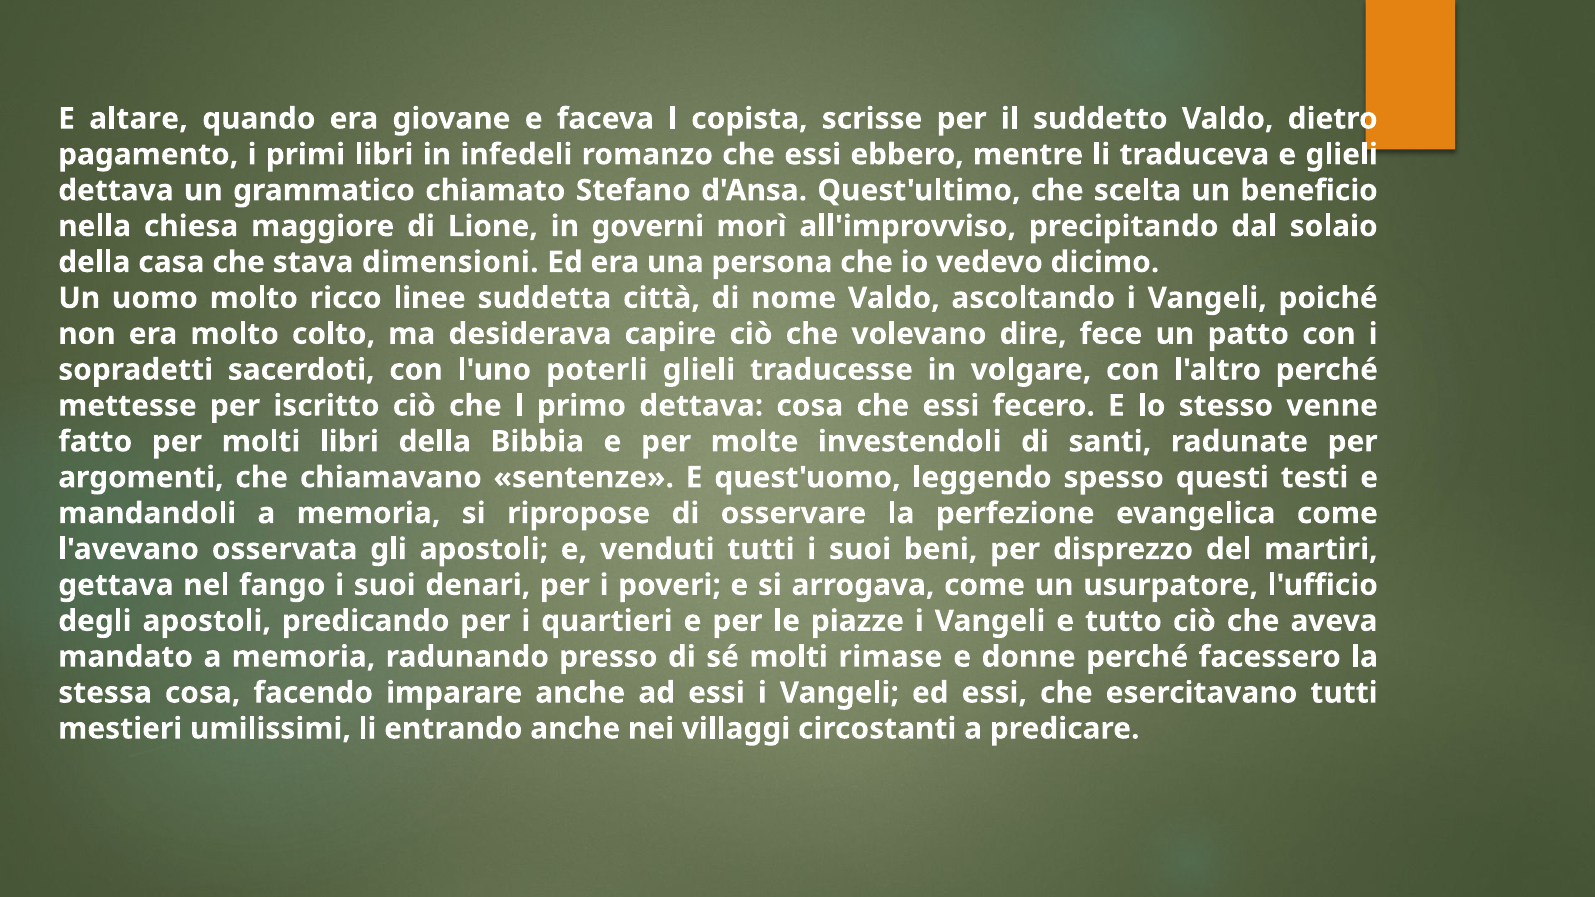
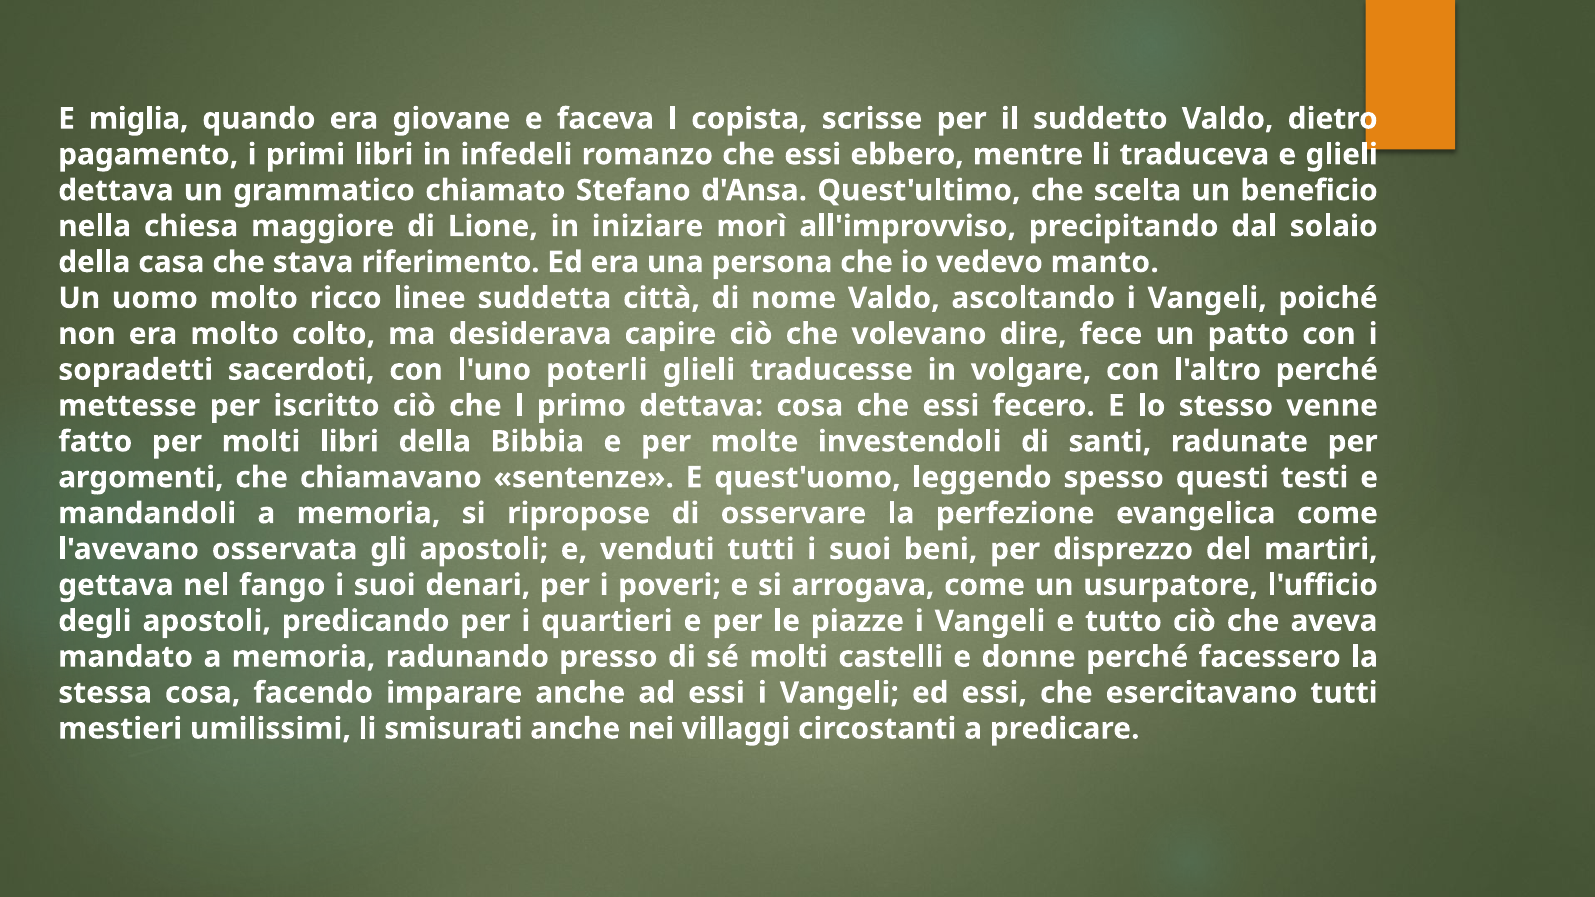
altare: altare -> miglia (139, 119)
governi: governi -> iniziare (648, 226)
dimensioni: dimensioni -> riferimento (450, 262)
dicimo: dicimo -> manto (1105, 262)
rimase: rimase -> castelli (891, 657)
entrando: entrando -> smisurati (453, 729)
